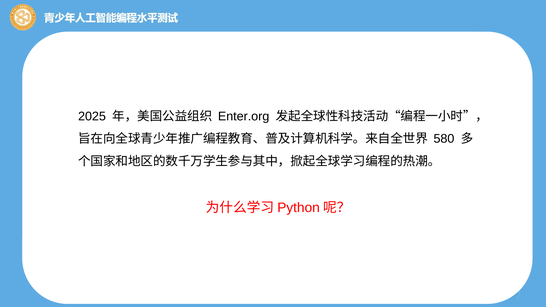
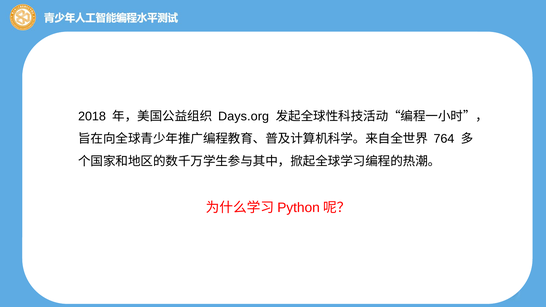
2025: 2025 -> 2018 (92, 116)
Enter.org: Enter.org -> Days.org (244, 116)
580: 580 -> 764 (444, 139)
